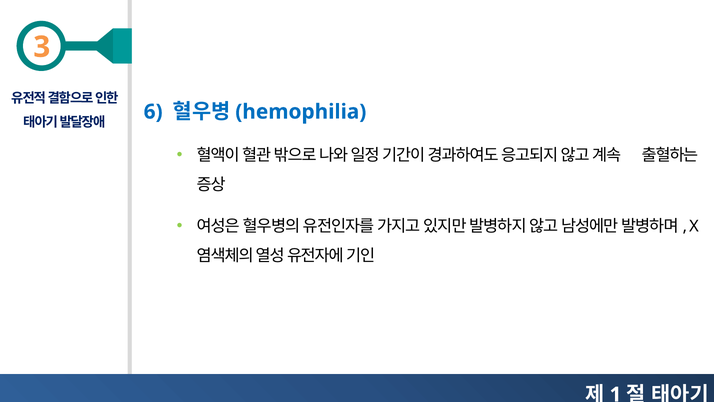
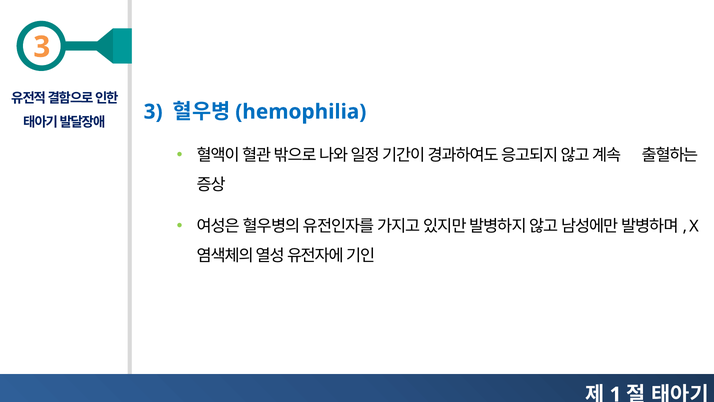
6: 6 -> 3 (153, 112)
